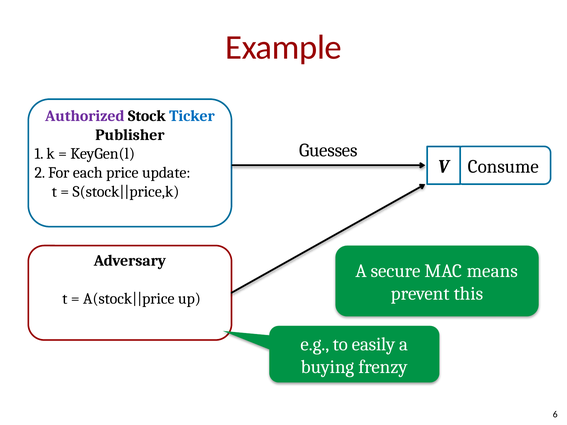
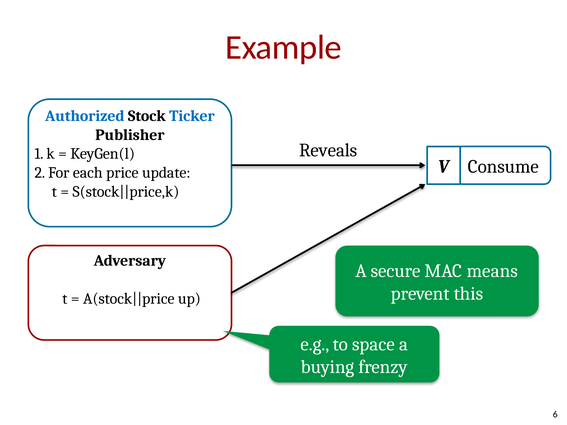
Authorized colour: purple -> blue (85, 116)
Guesses: Guesses -> Reveals (328, 150)
easily: easily -> space (373, 344)
